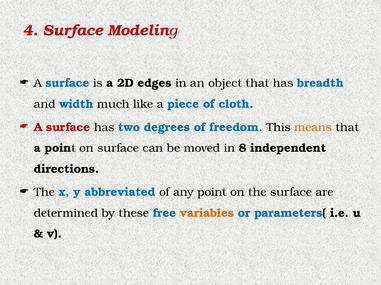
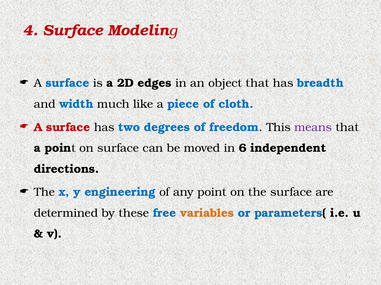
means colour: orange -> purple (313, 128)
8: 8 -> 6 (243, 148)
abbreviated: abbreviated -> engineering (120, 193)
